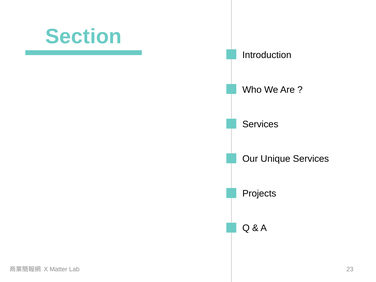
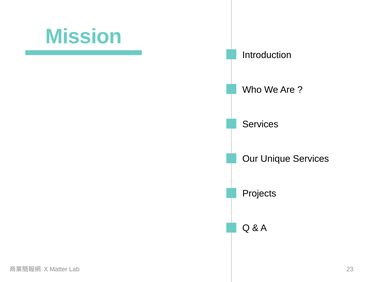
Section: Section -> Mission (84, 37)
